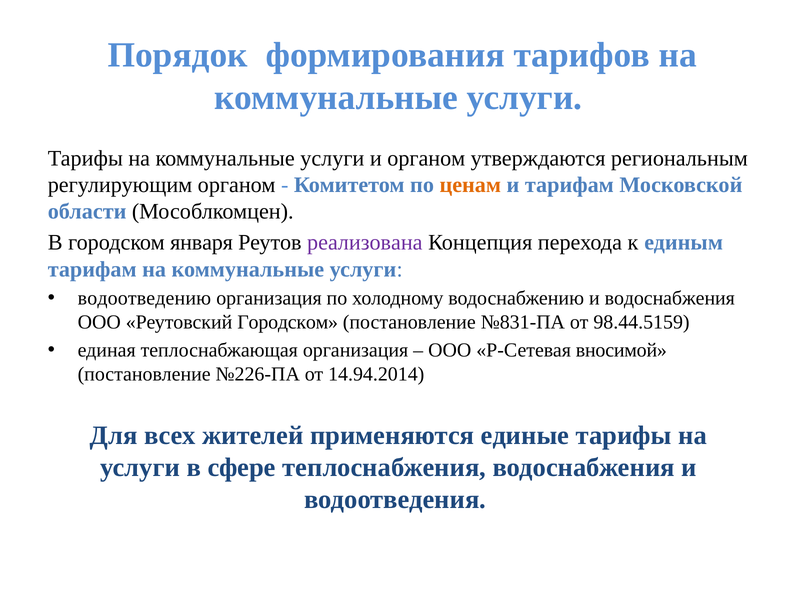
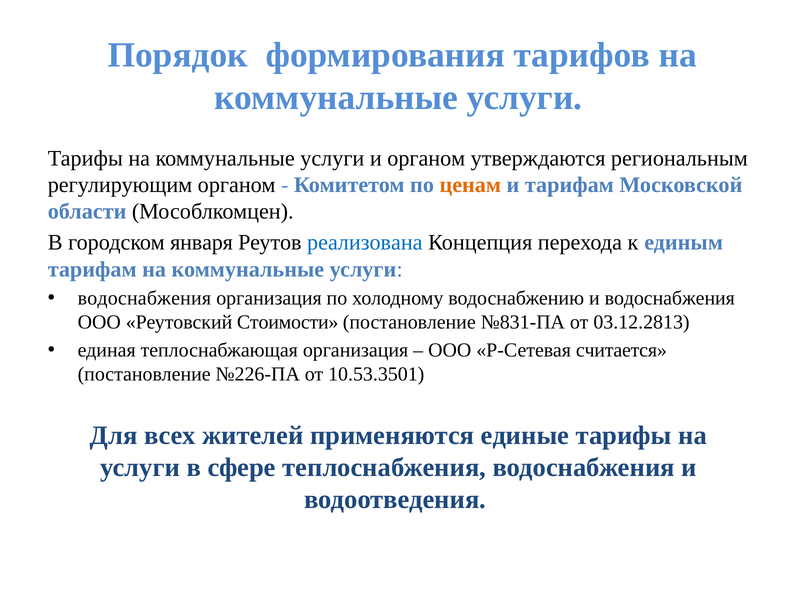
реализована colour: purple -> blue (365, 243)
водоотведению: водоотведению -> водоснабжения (144, 298)
Реутовский Городском: Городском -> Стоимости (288, 322)
98.44.5159: 98.44.5159 -> 03.12.2813 (641, 322)
вносимой: вносимой -> считается (621, 350)
14.94.2014: 14.94.2014 -> 10.53.3501 (376, 374)
